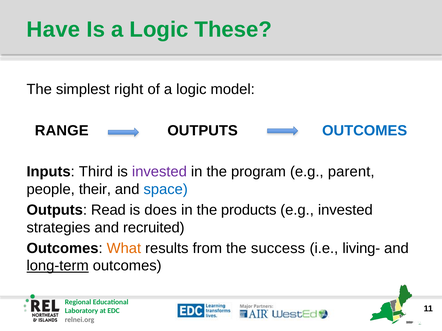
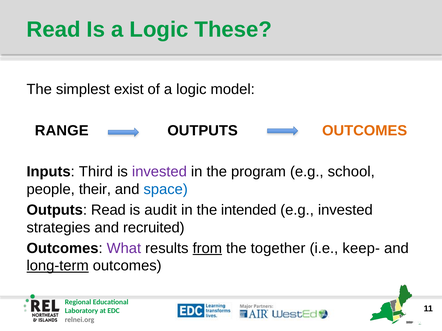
Have: Have -> Read (54, 30)
right: right -> exist (129, 89)
OUTCOMES colour: blue -> orange (365, 131)
parent: parent -> school (351, 172)
does: does -> audit (161, 210)
products: products -> intended (249, 210)
What colour: orange -> purple (124, 249)
from underline: none -> present (207, 249)
success: success -> together (278, 249)
living-: living- -> keep- (361, 249)
